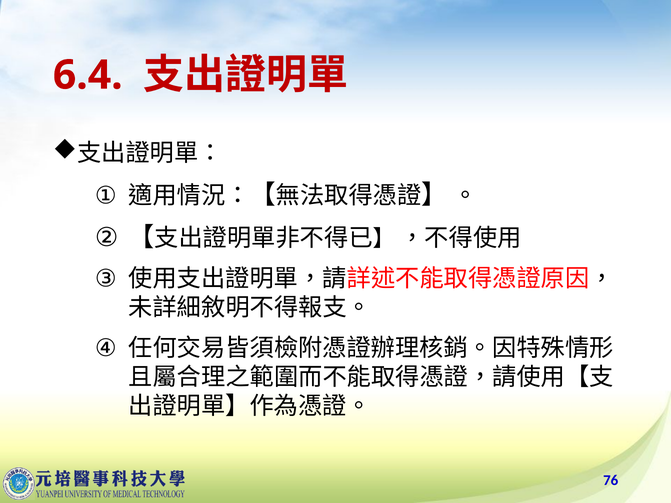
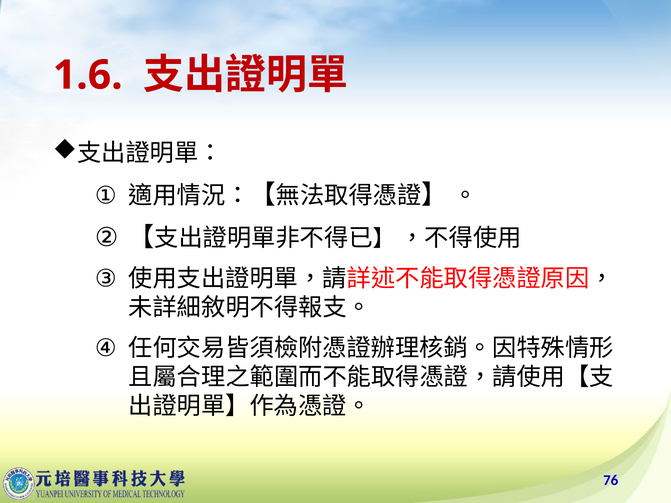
6.4: 6.4 -> 1.6 (88, 75)
